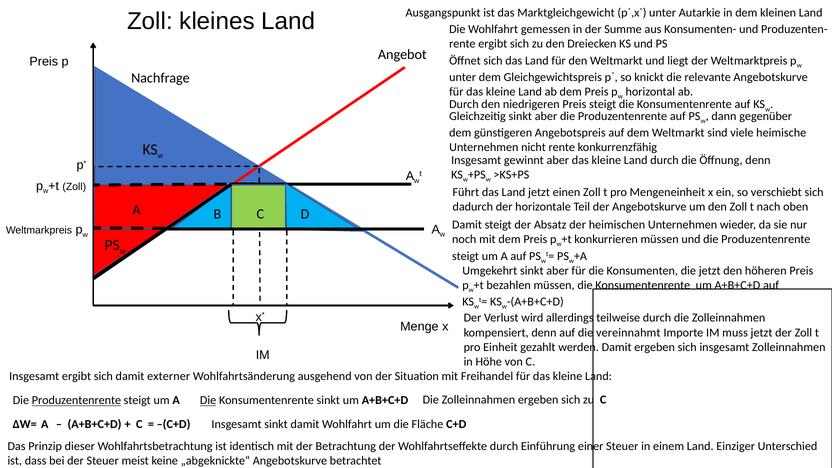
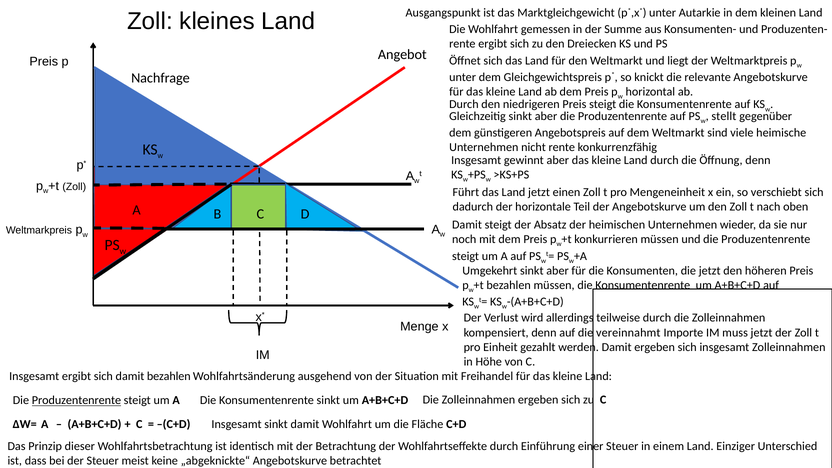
dann: dann -> stellt (724, 116)
damit externer: externer -> bezahlen (169, 376)
Die underline: present -> none (208, 400)
